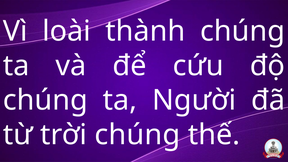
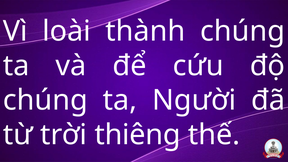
trời chúng: chúng -> thiêng (138, 135)
